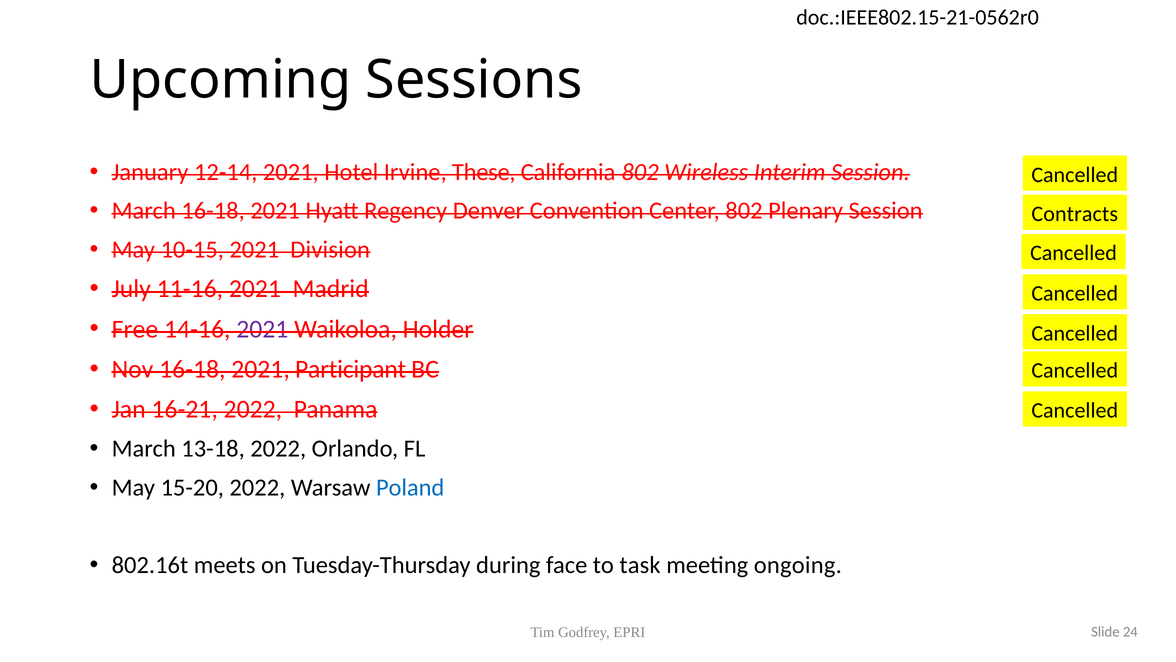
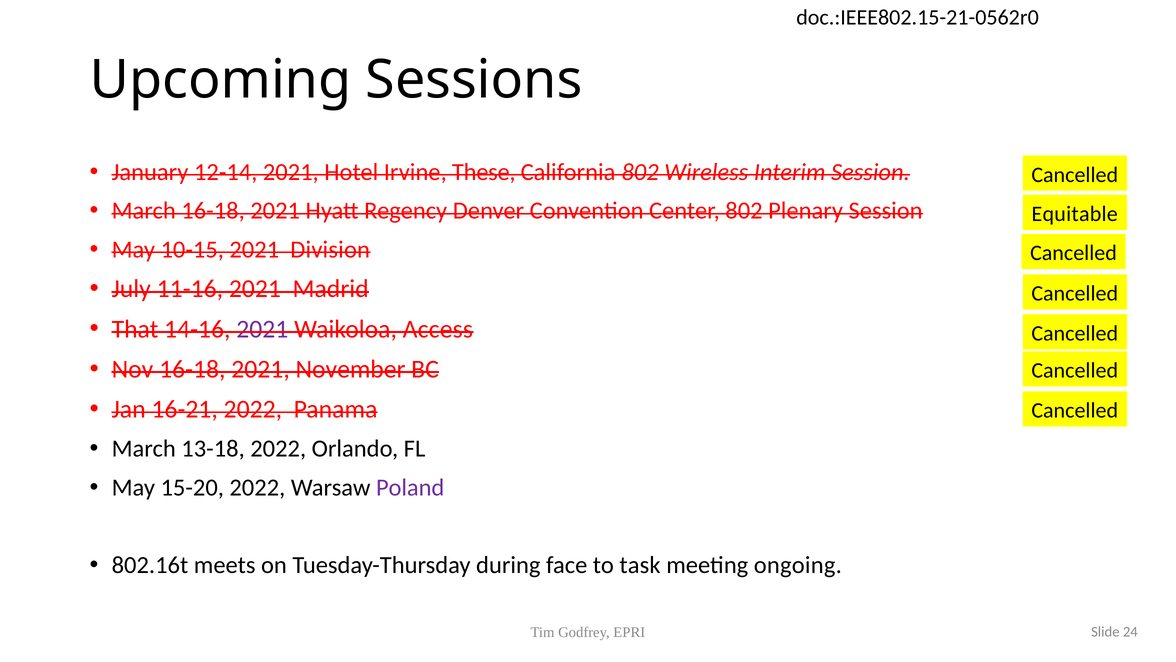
Contracts: Contracts -> Equitable (1075, 214)
Free: Free -> That (135, 329)
Holder: Holder -> Access (438, 329)
Participant: Participant -> November (351, 369)
Poland colour: blue -> purple (410, 487)
